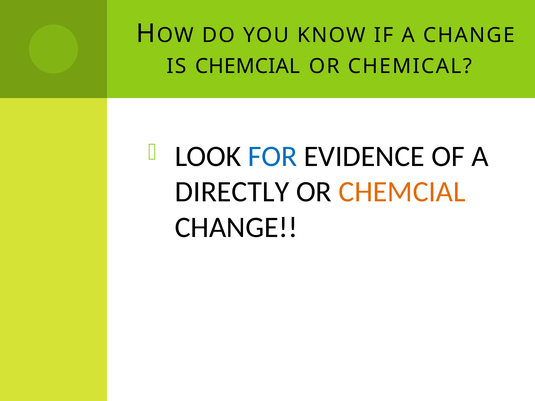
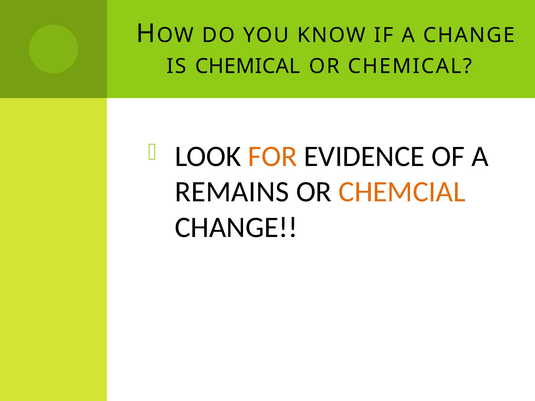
IS CHEMCIAL: CHEMCIAL -> CHEMICAL (247, 66)
FOR colour: blue -> orange (273, 156)
DIRECTLY: DIRECTLY -> REMAINS (232, 192)
